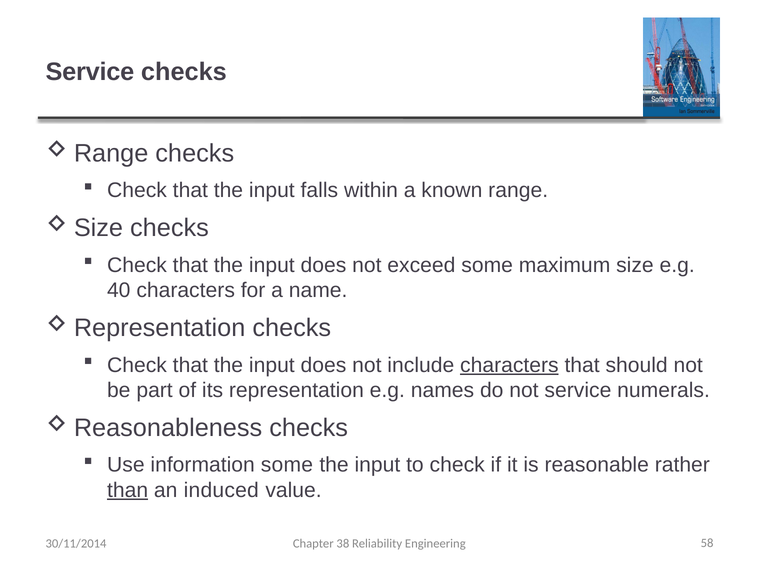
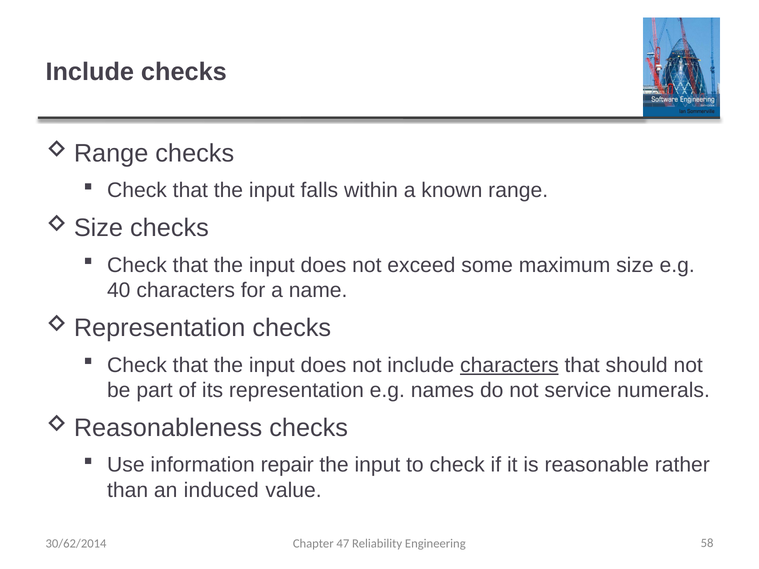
Service: Service -> Include (90, 72)
information some: some -> repair (287, 465)
than underline: present -> none (128, 491)
30/11/2014: 30/11/2014 -> 30/62/2014 (76, 544)
38: 38 -> 47 (343, 544)
